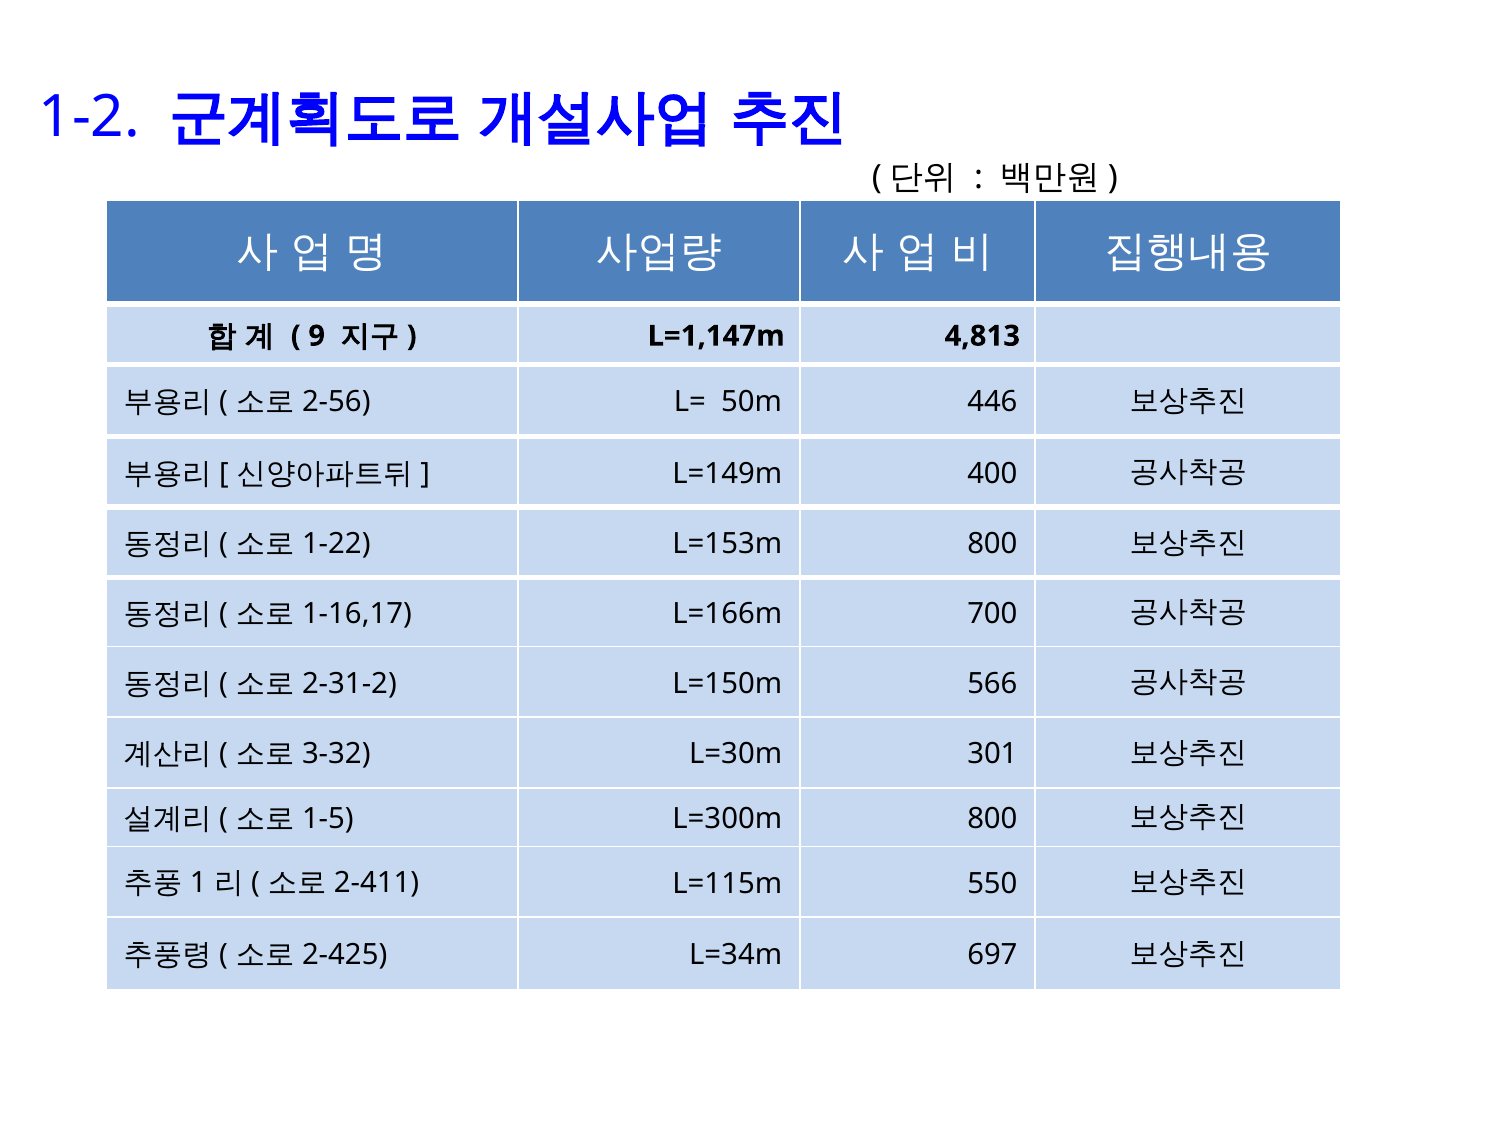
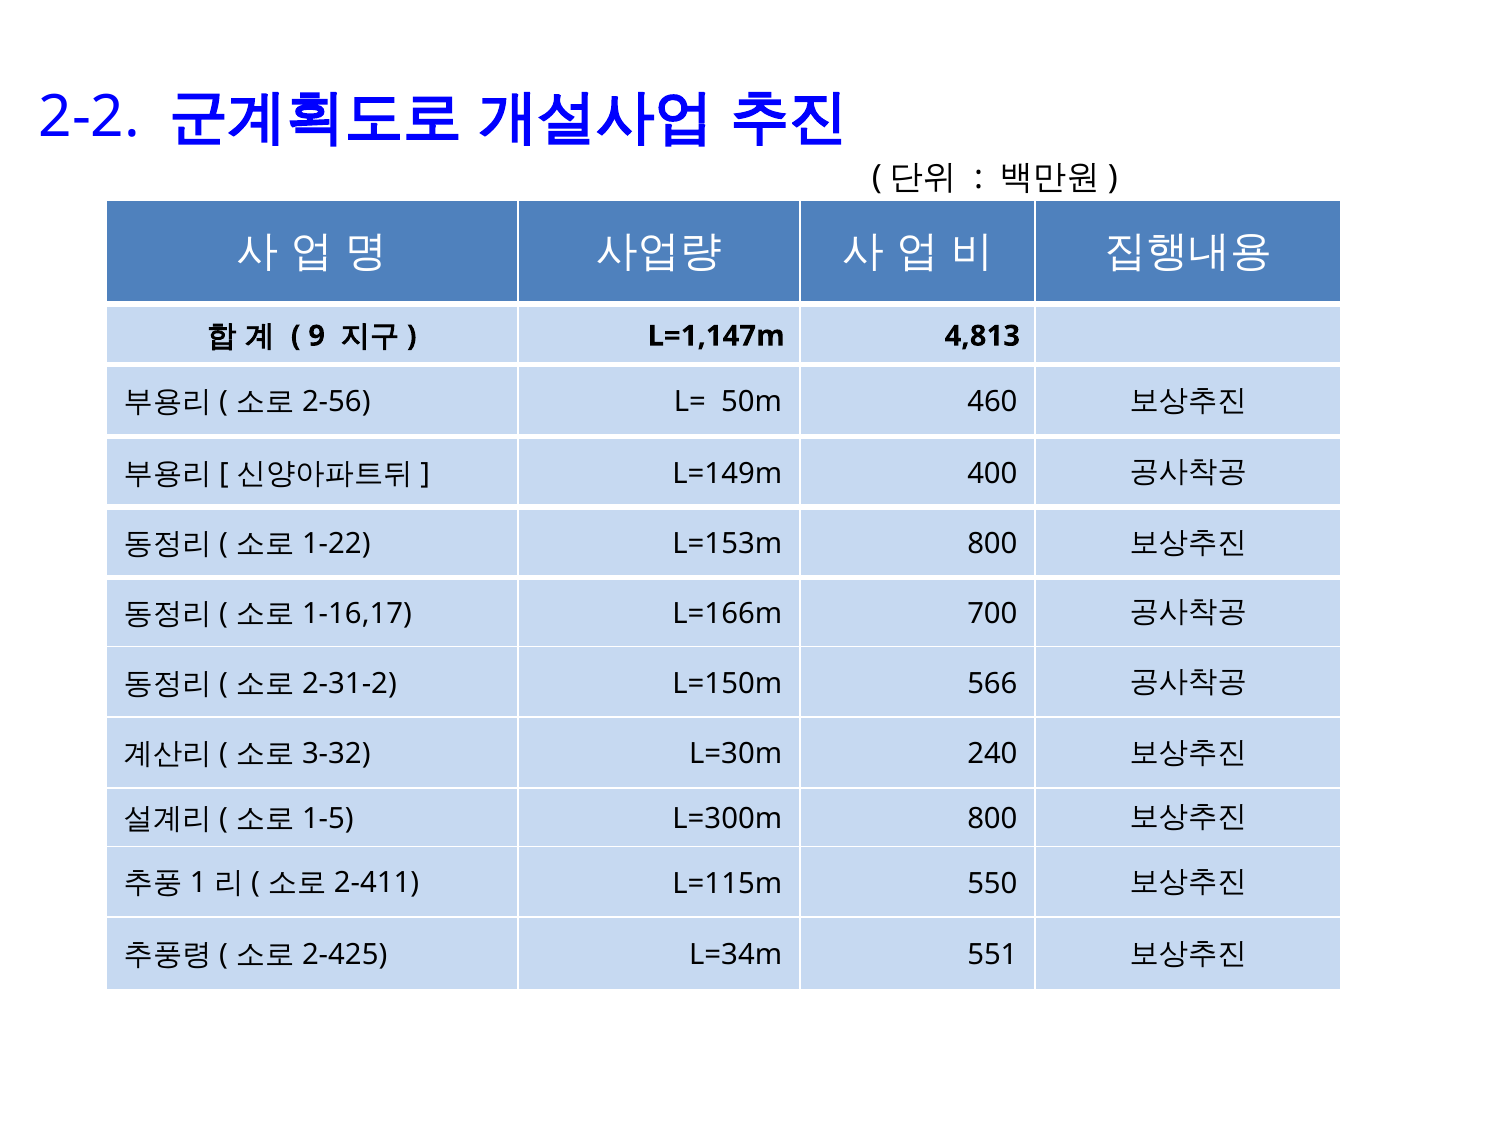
1-2: 1-2 -> 2-2 (89, 117)
446: 446 -> 460 (992, 402)
301: 301 -> 240 (992, 754)
697: 697 -> 551 (992, 956)
